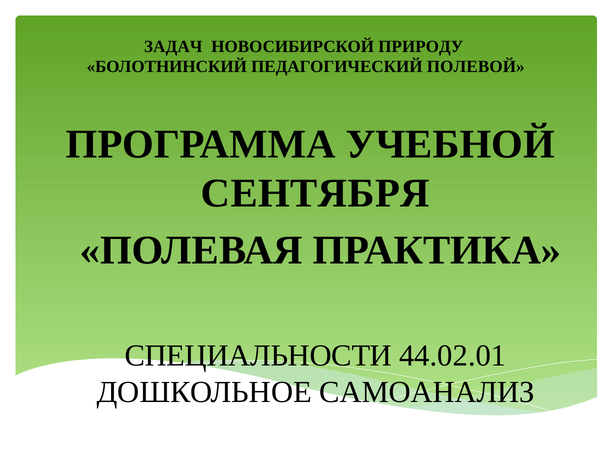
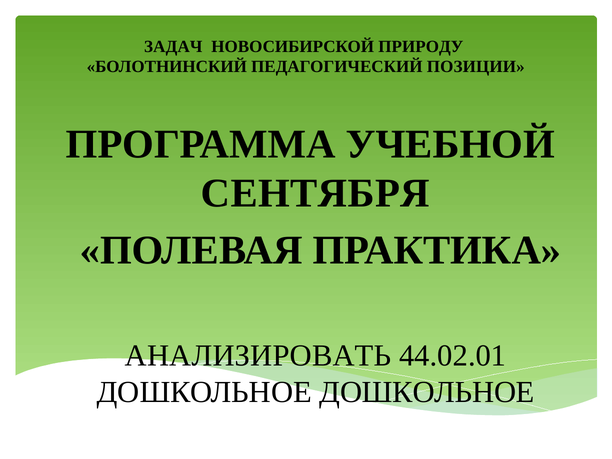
ПОЛЕВОЙ: ПОЛЕВОЙ -> ПОЗИЦИИ (476, 67)
СПЕЦИАЛЬНОСТИ: СПЕЦИАЛЬНОСТИ -> АНАЛИЗИРОВАТЬ (258, 356)
ДОШКОЛЬНОЕ САМОАНАЛИЗ: САМОАНАЛИЗ -> ДОШКОЛЬНОЕ (427, 392)
